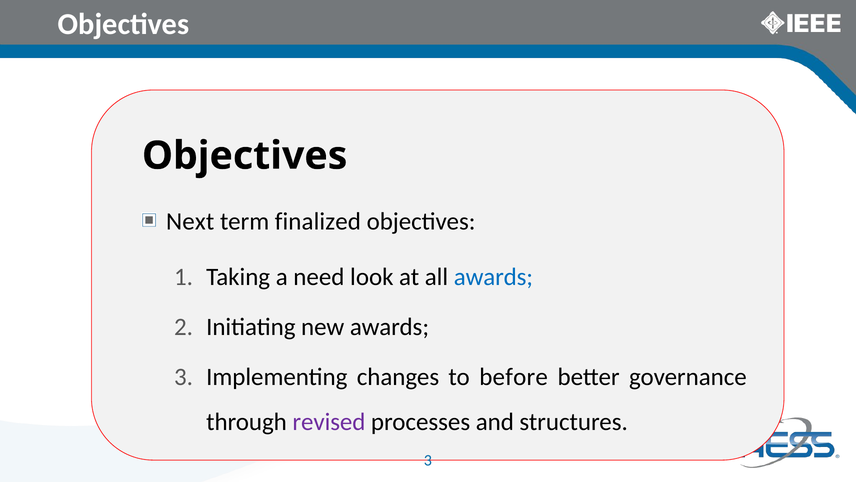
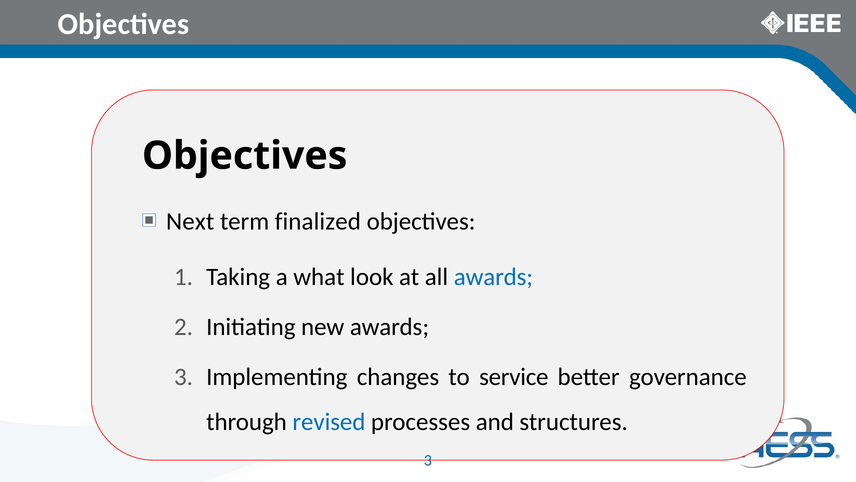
need: need -> what (319, 277)
before: before -> service (514, 377)
revised colour: purple -> blue (329, 422)
